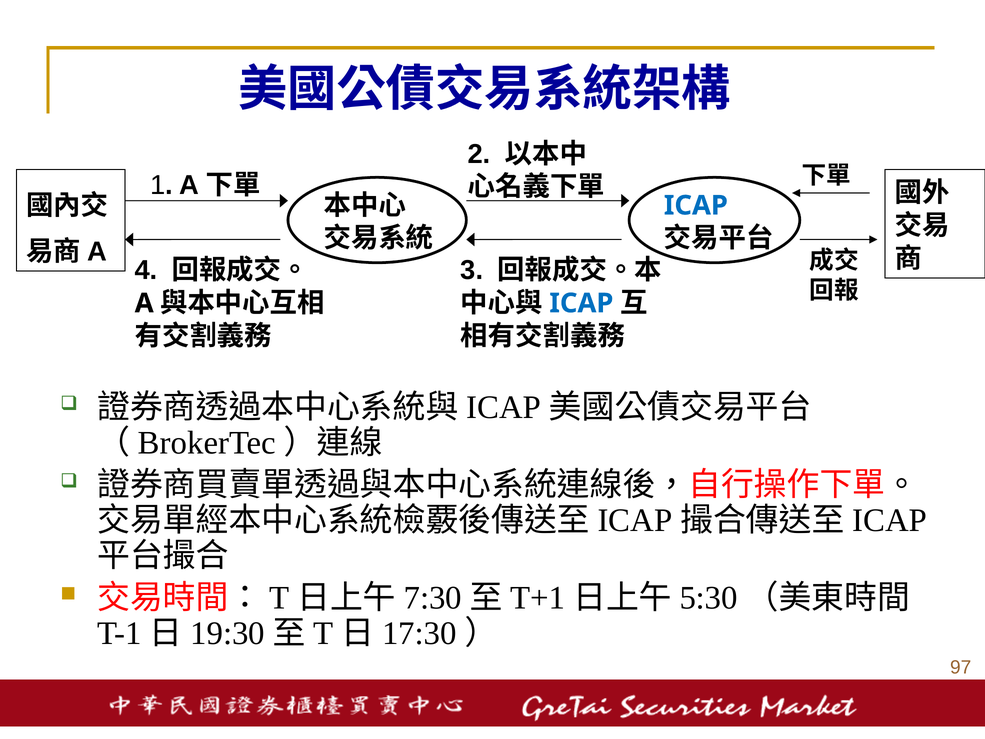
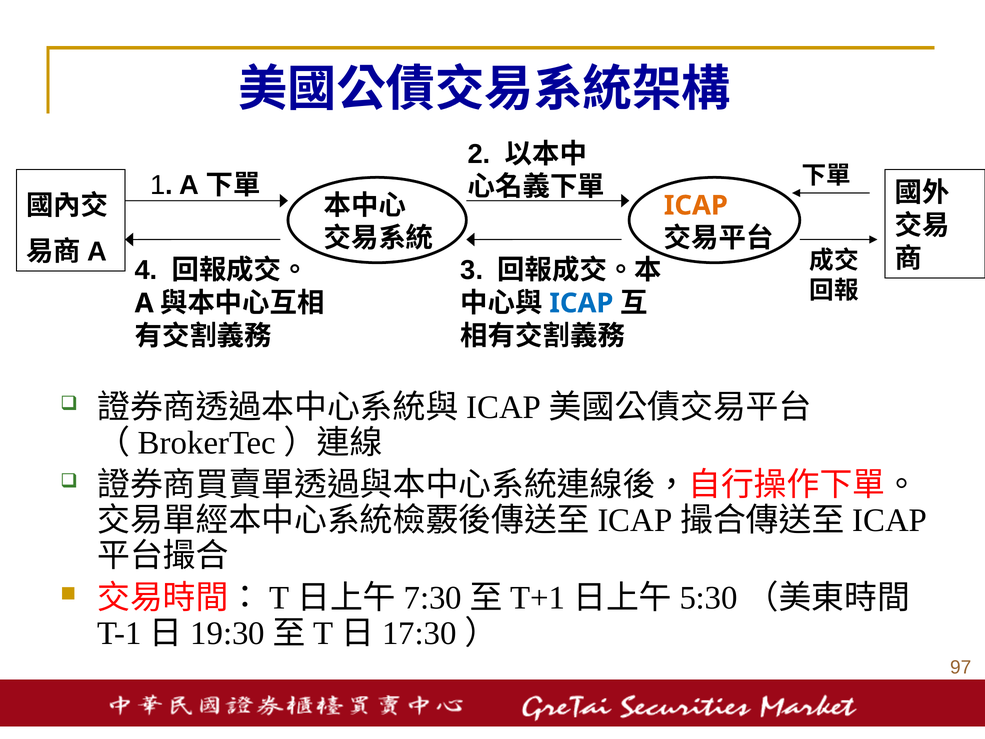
ICAP colour: blue -> orange (696, 205)
